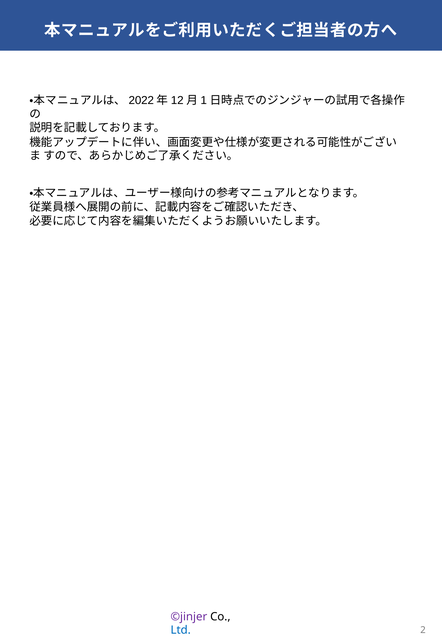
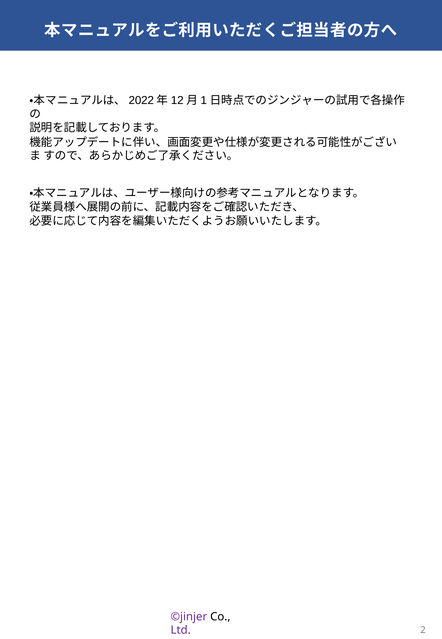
Ltd colour: blue -> purple (181, 630)
